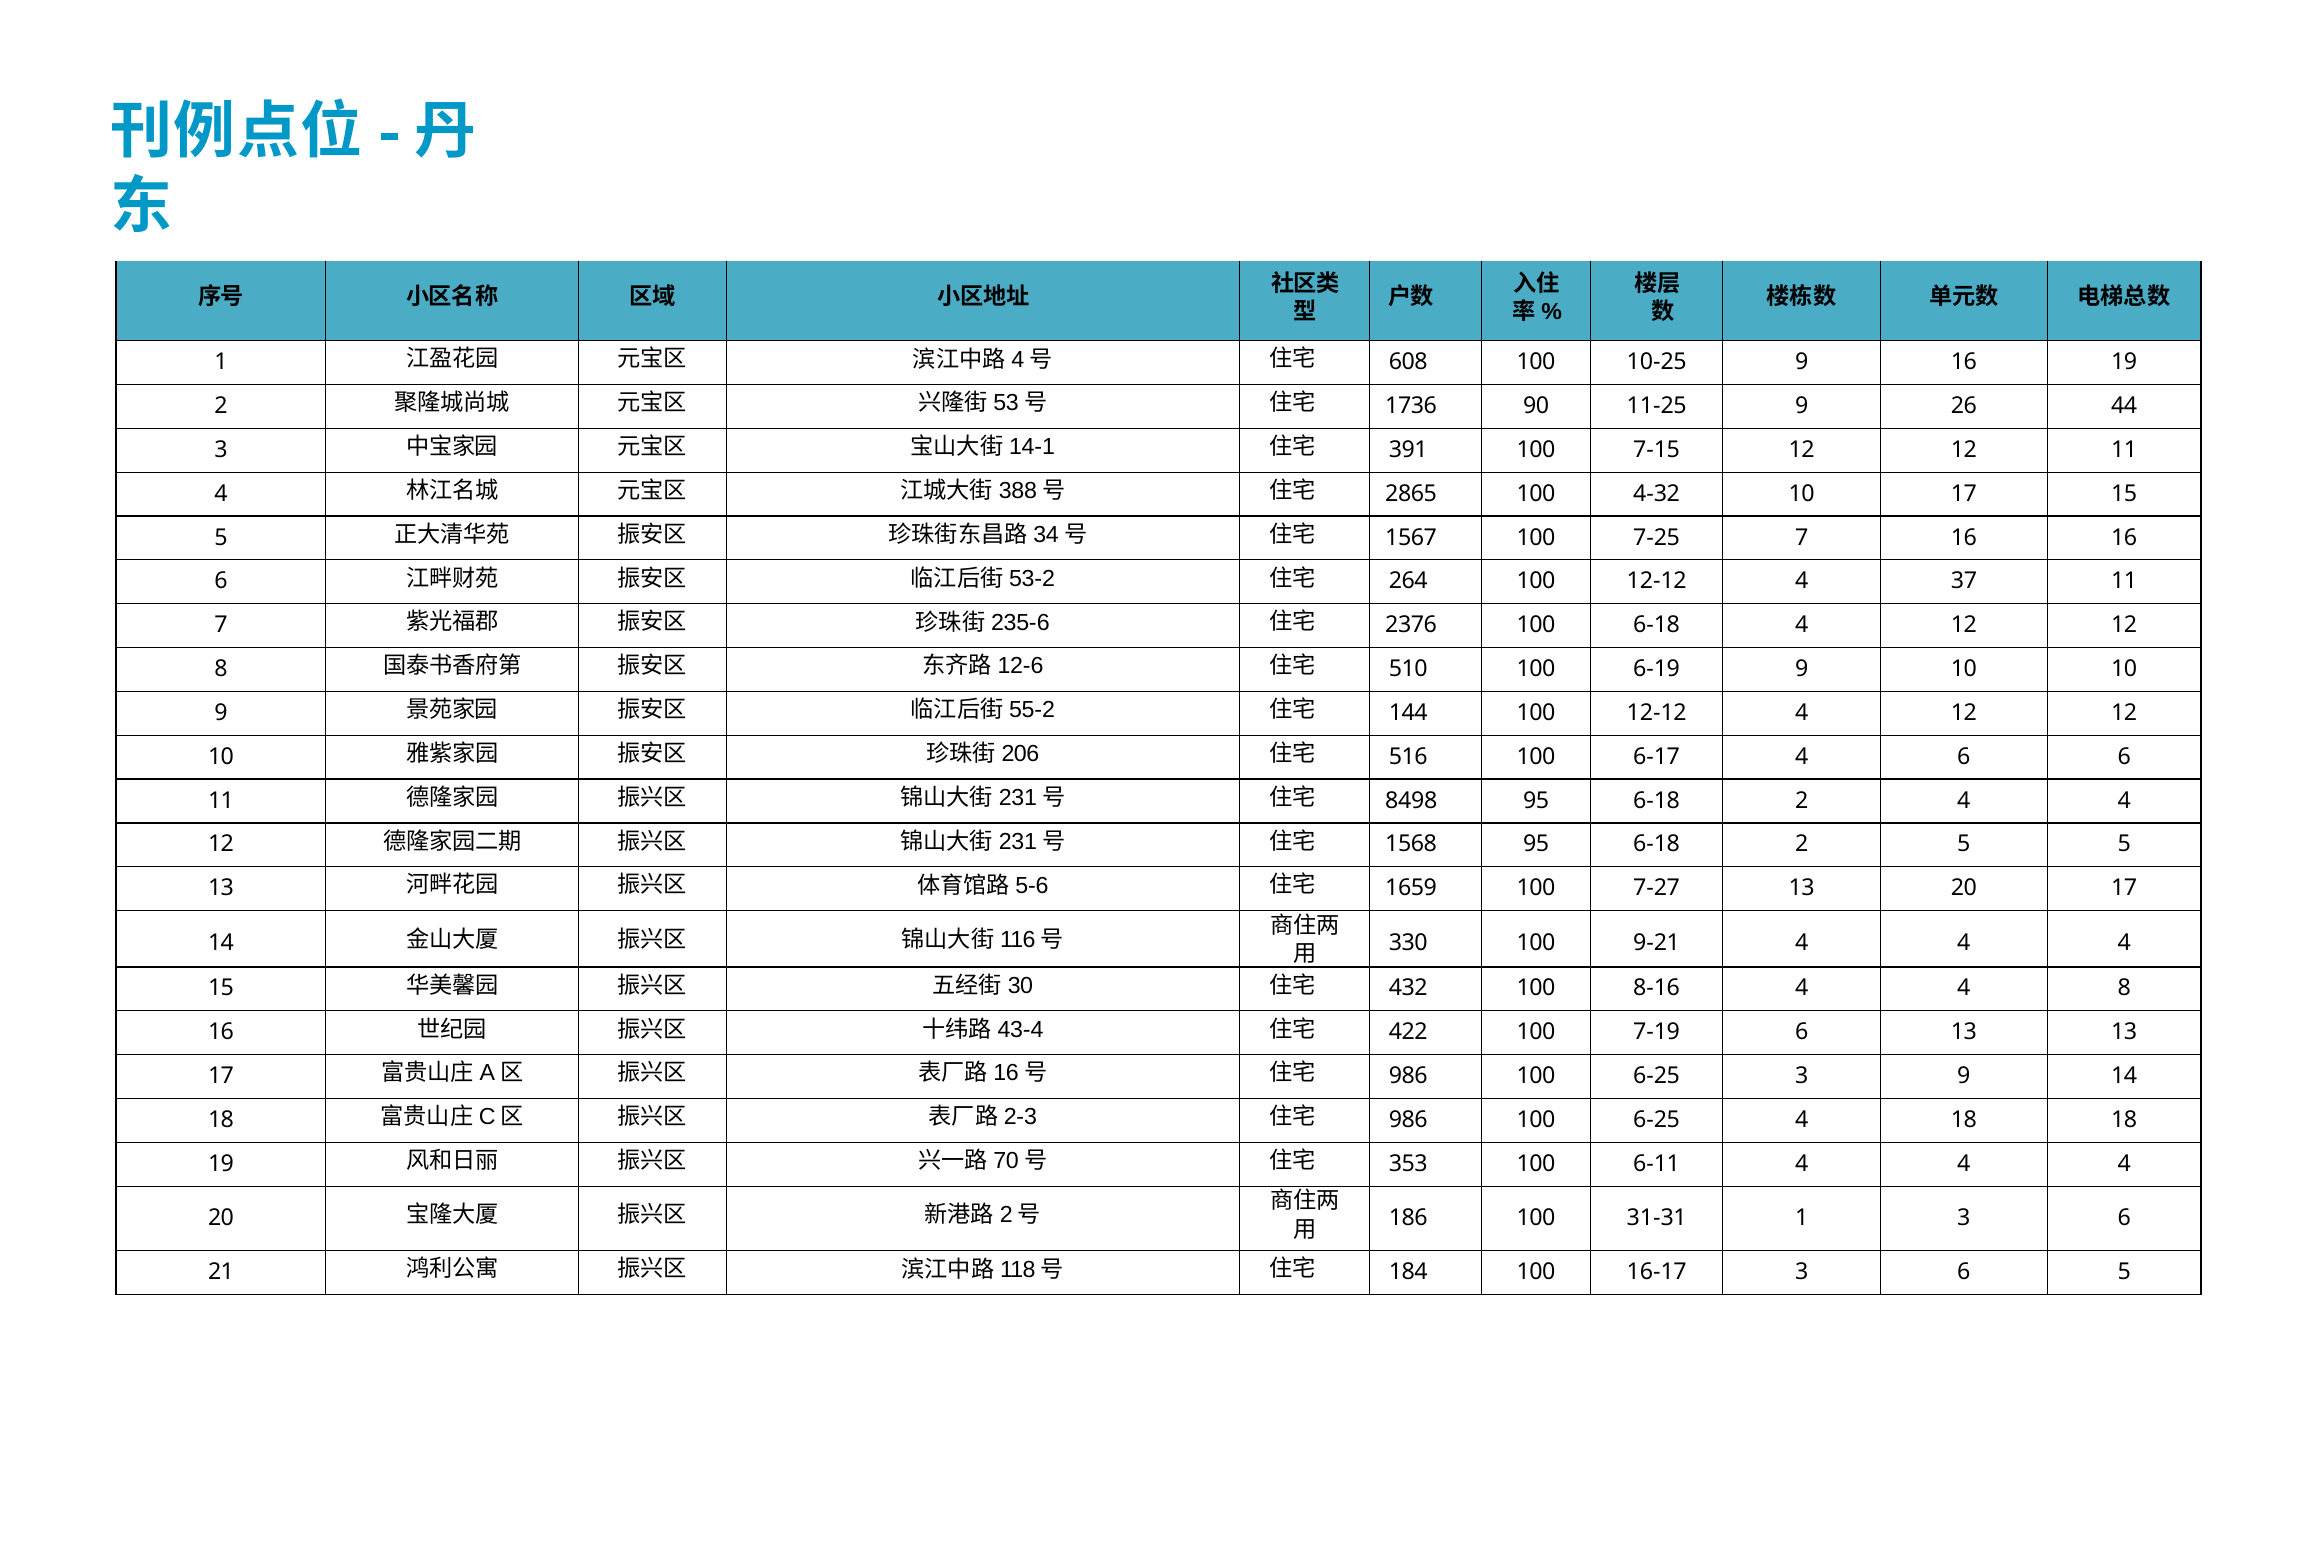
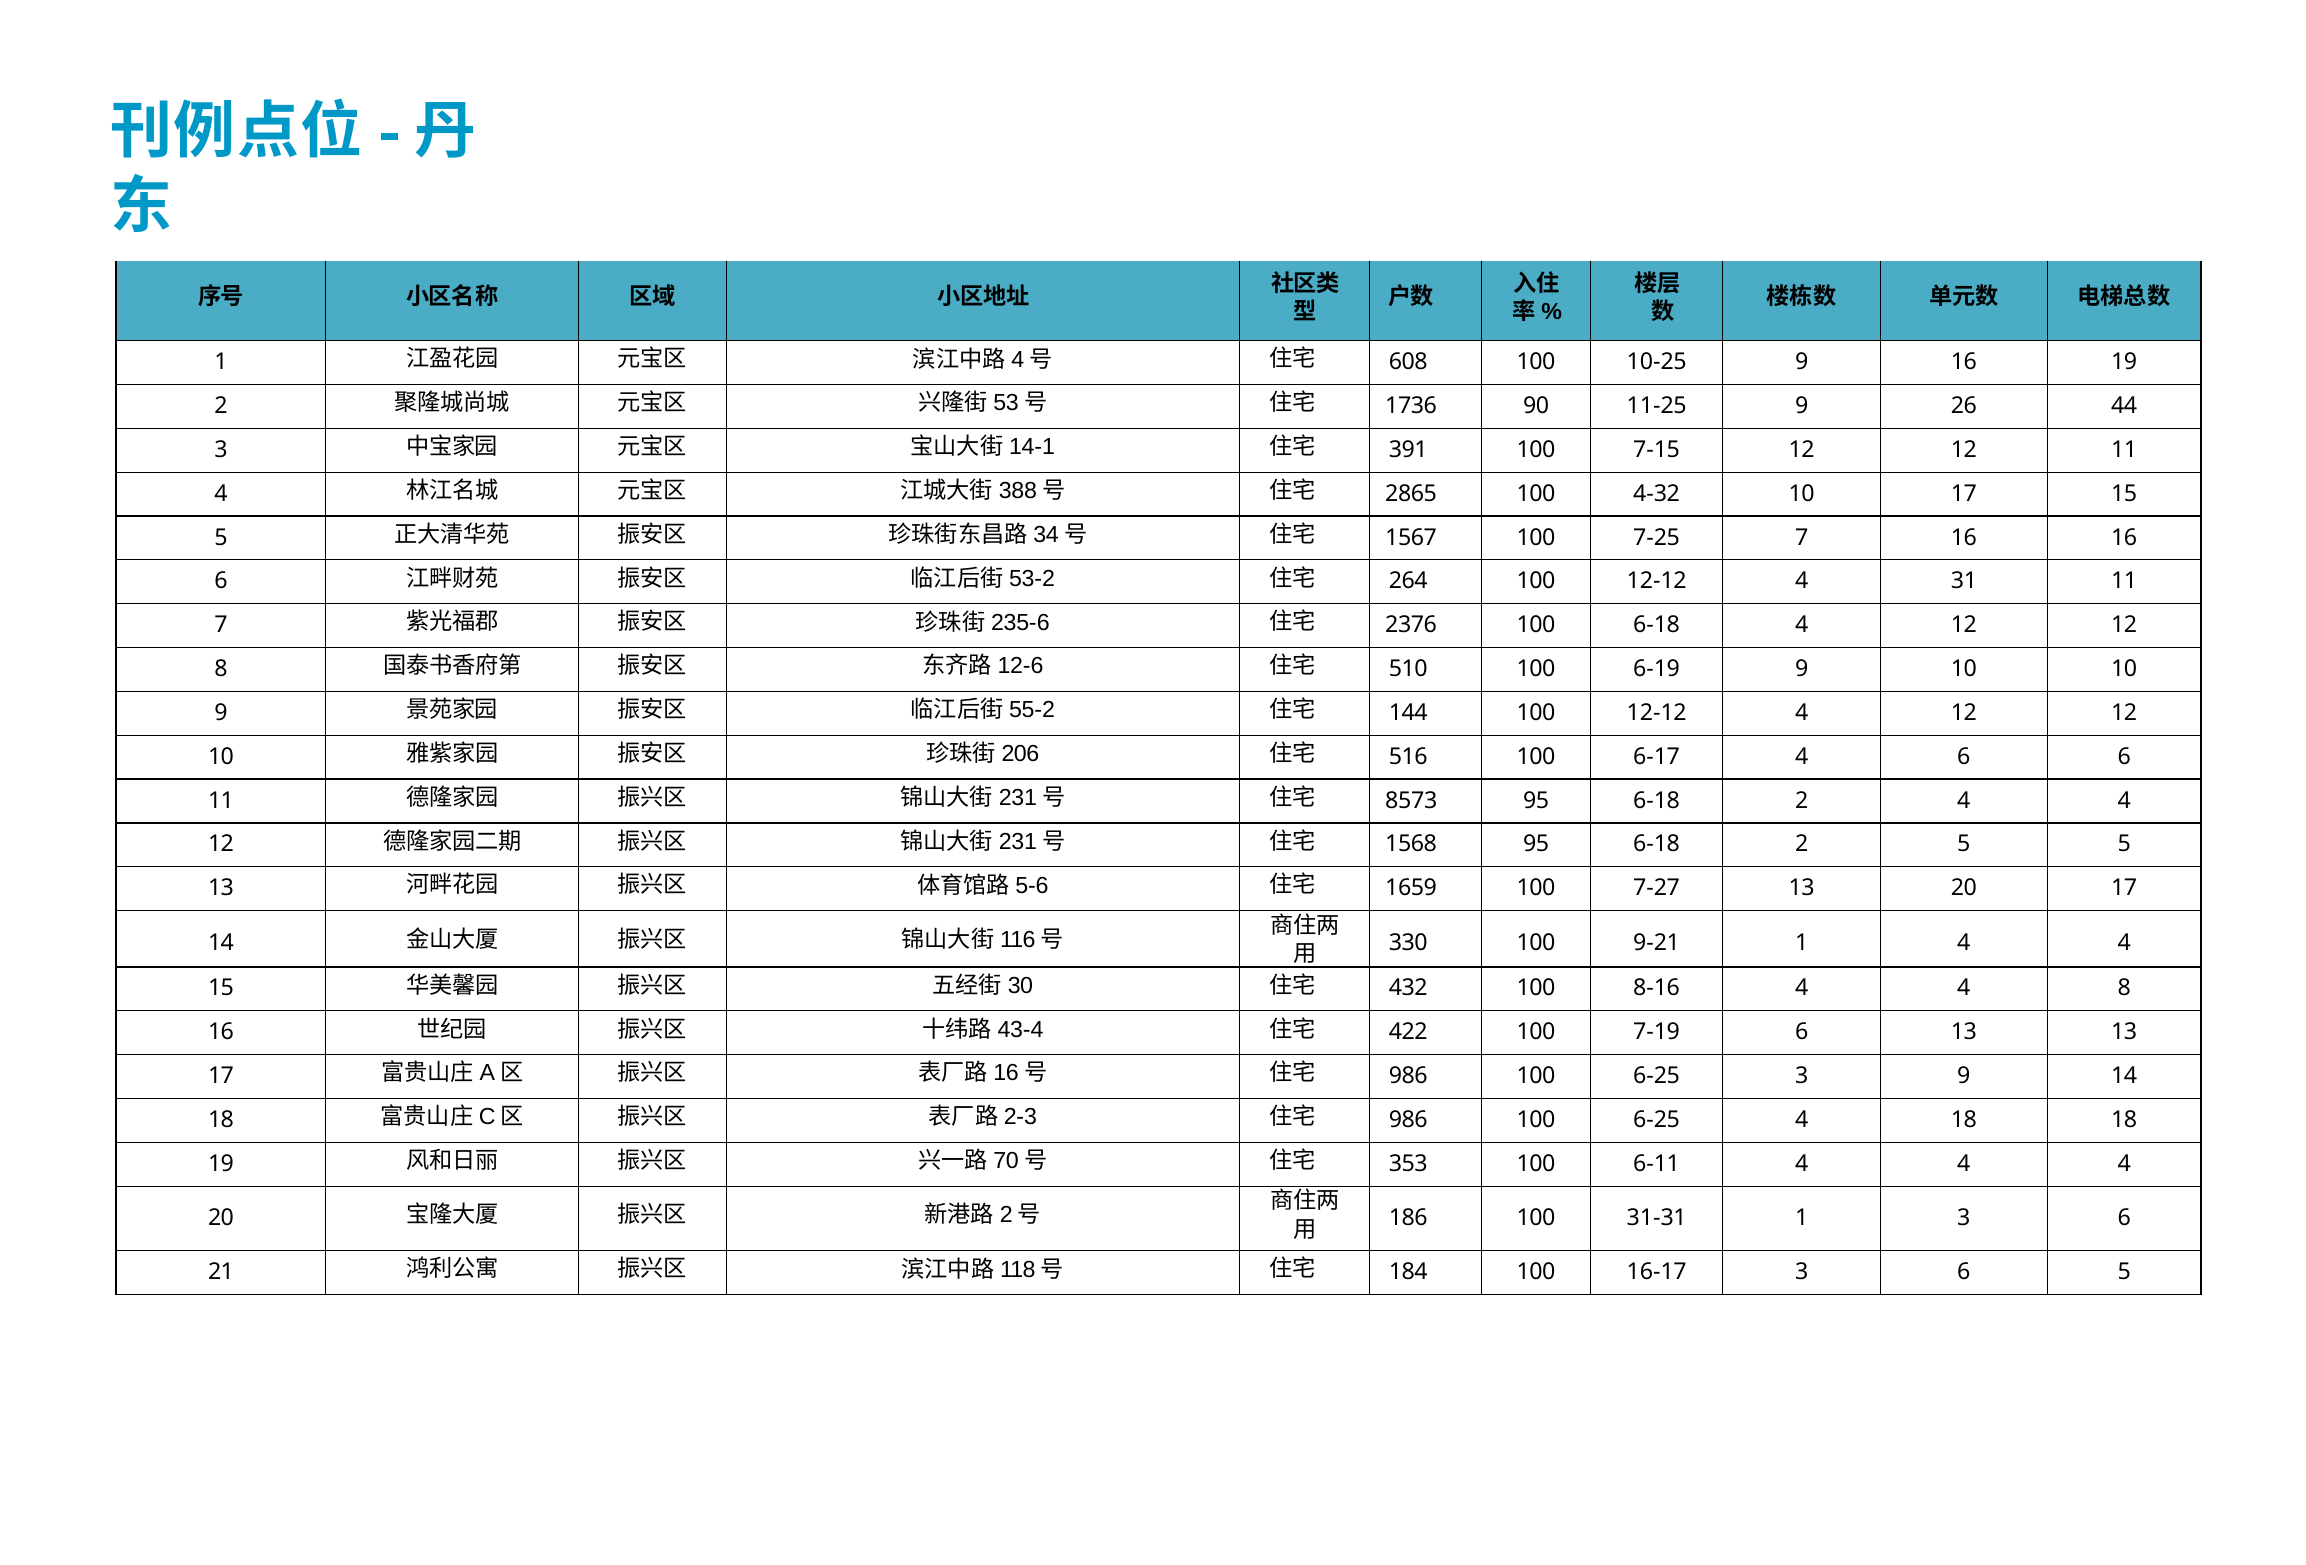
37: 37 -> 31 (1964, 581)
8498: 8498 -> 8573 (1411, 800)
9-21 4: 4 -> 1 (1802, 942)
